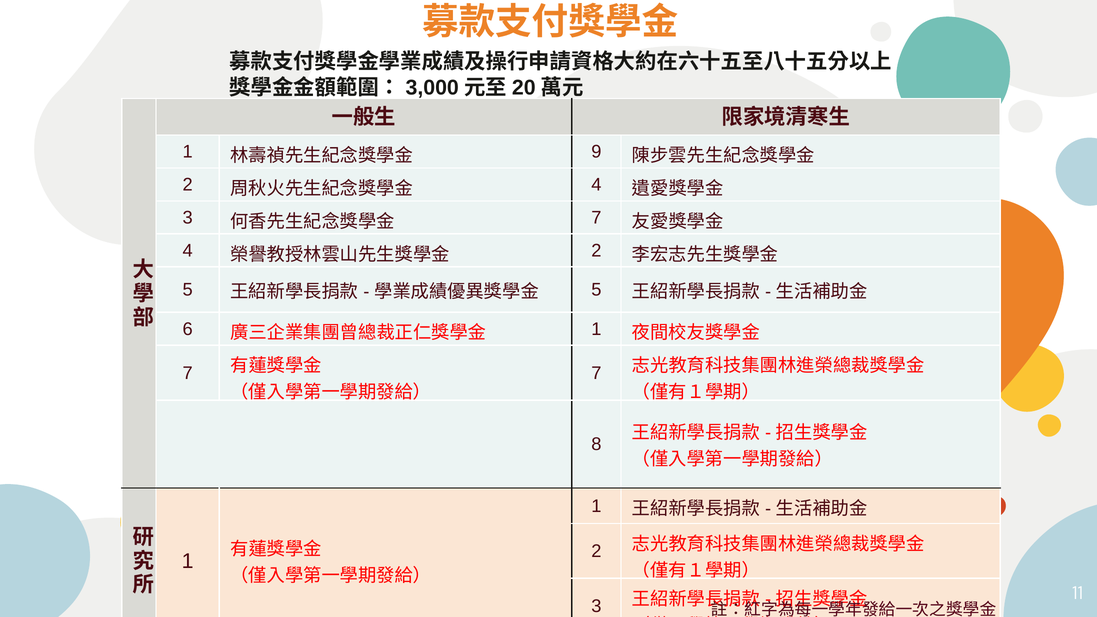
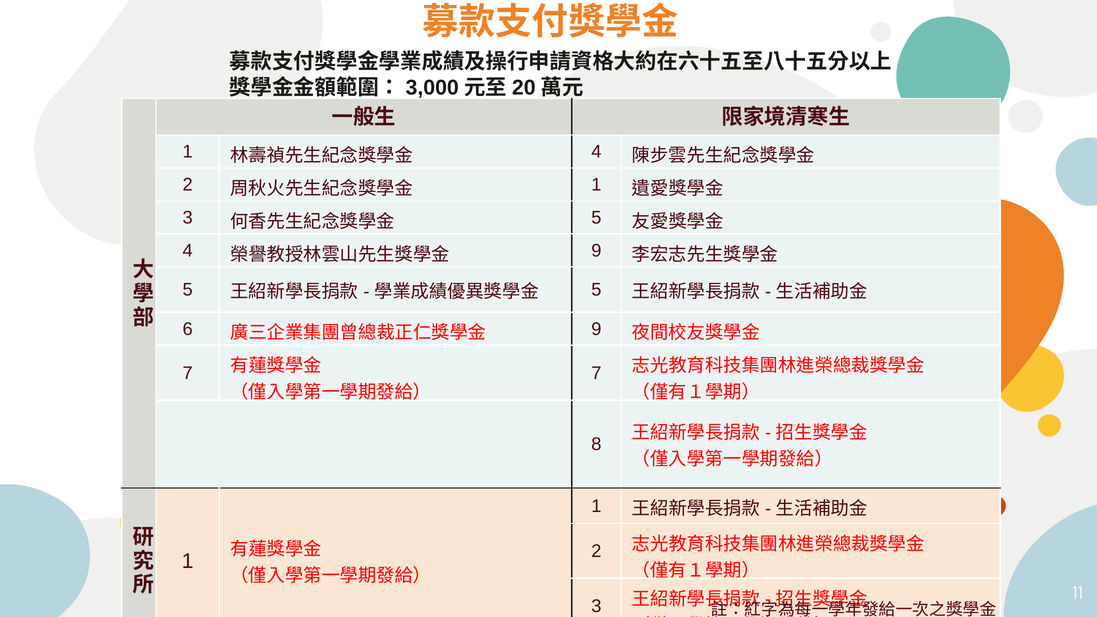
9: 9 -> 4 (596, 152)
4: 4 -> 1 (596, 185)
7: 7 -> 5 (596, 218)
2: 2 -> 9 (596, 251)
1: 1 -> 9 (596, 329)
